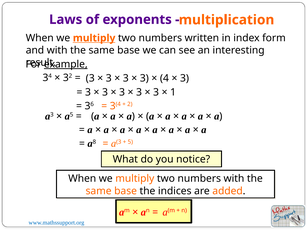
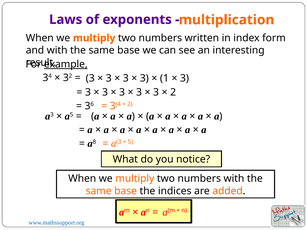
multiply underline: present -> none (94, 38)
4: 4 -> 1 (164, 78)
1: 1 -> 2 (173, 92)
